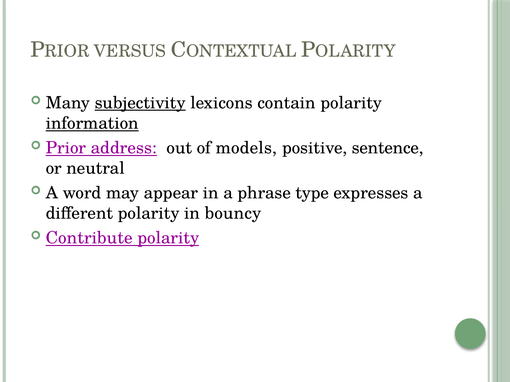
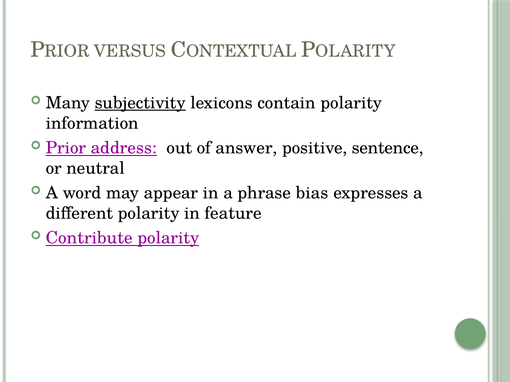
information underline: present -> none (92, 124)
models: models -> answer (246, 148)
type: type -> bias (312, 193)
bouncy: bouncy -> feature (233, 214)
